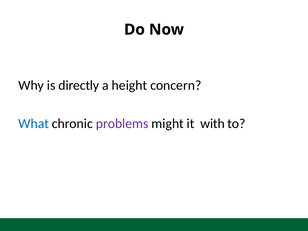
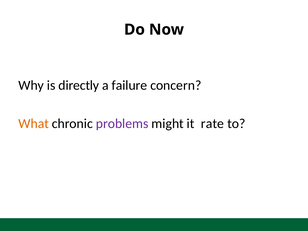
height: height -> failure (130, 85)
What colour: blue -> orange (34, 124)
with: with -> rate (212, 124)
